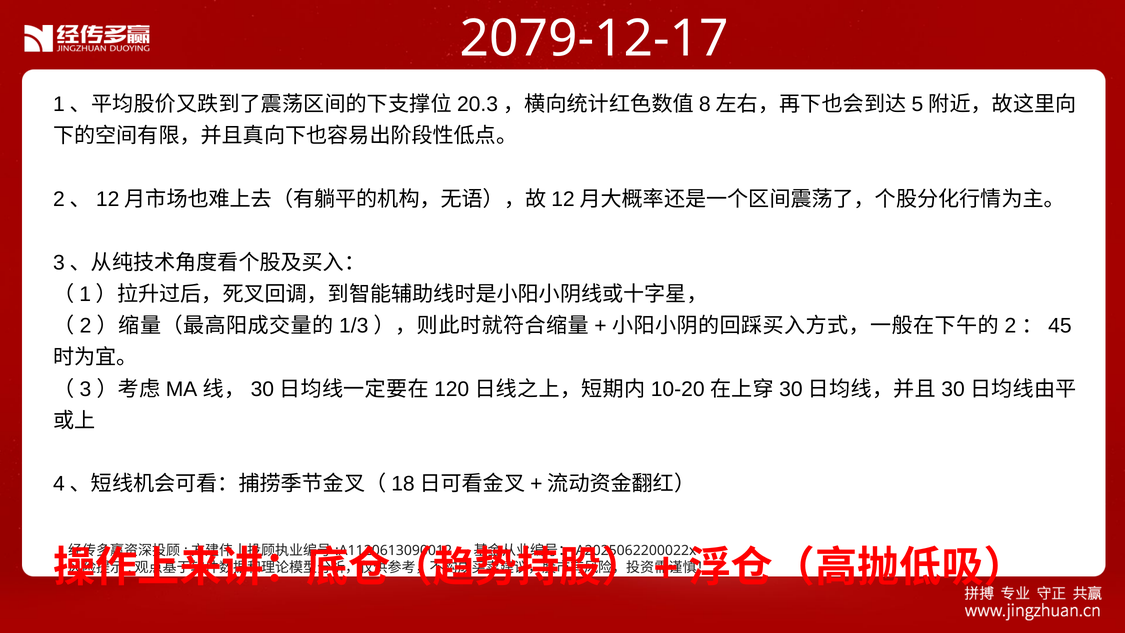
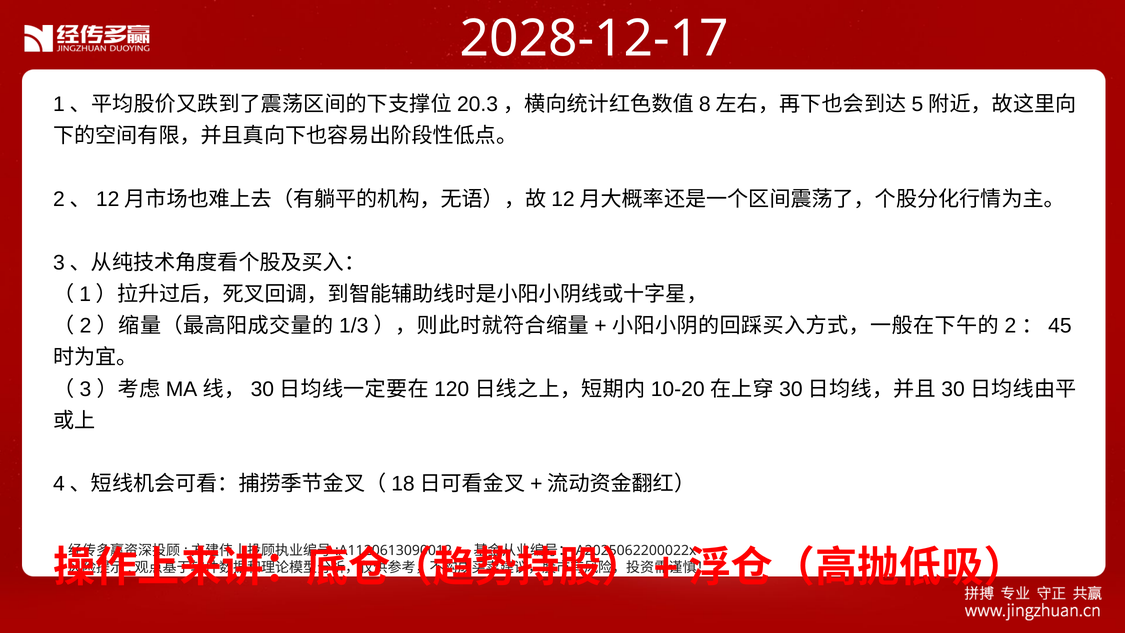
2079-12-17: 2079-12-17 -> 2028-12-17 (594, 39)
